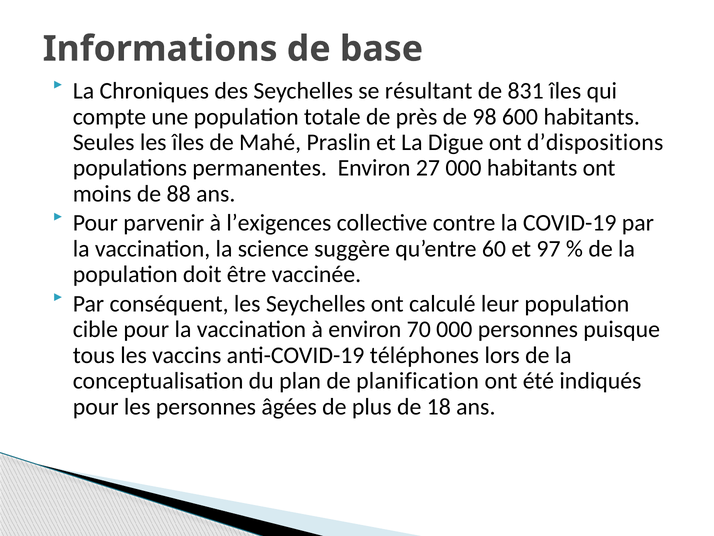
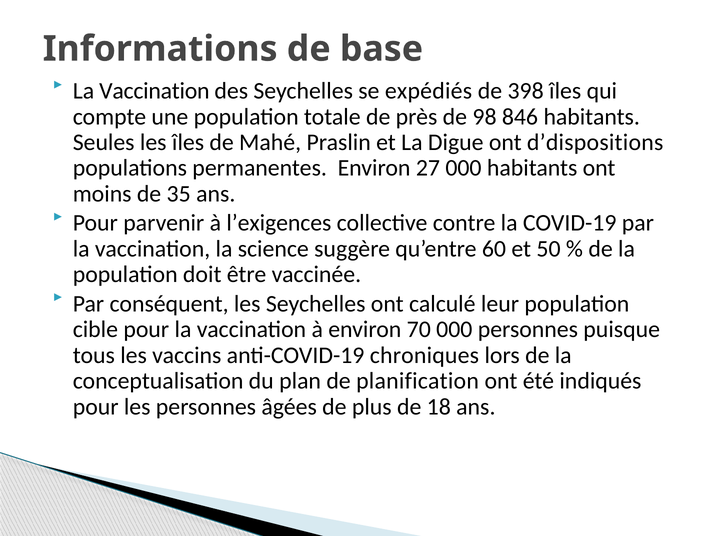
Chroniques: Chroniques -> Vaccination (154, 91)
résultant: résultant -> expédiés (429, 91)
831: 831 -> 398 (526, 91)
600: 600 -> 846 (520, 117)
88: 88 -> 35 (179, 194)
97: 97 -> 50 (549, 249)
téléphones: téléphones -> chroniques (424, 355)
